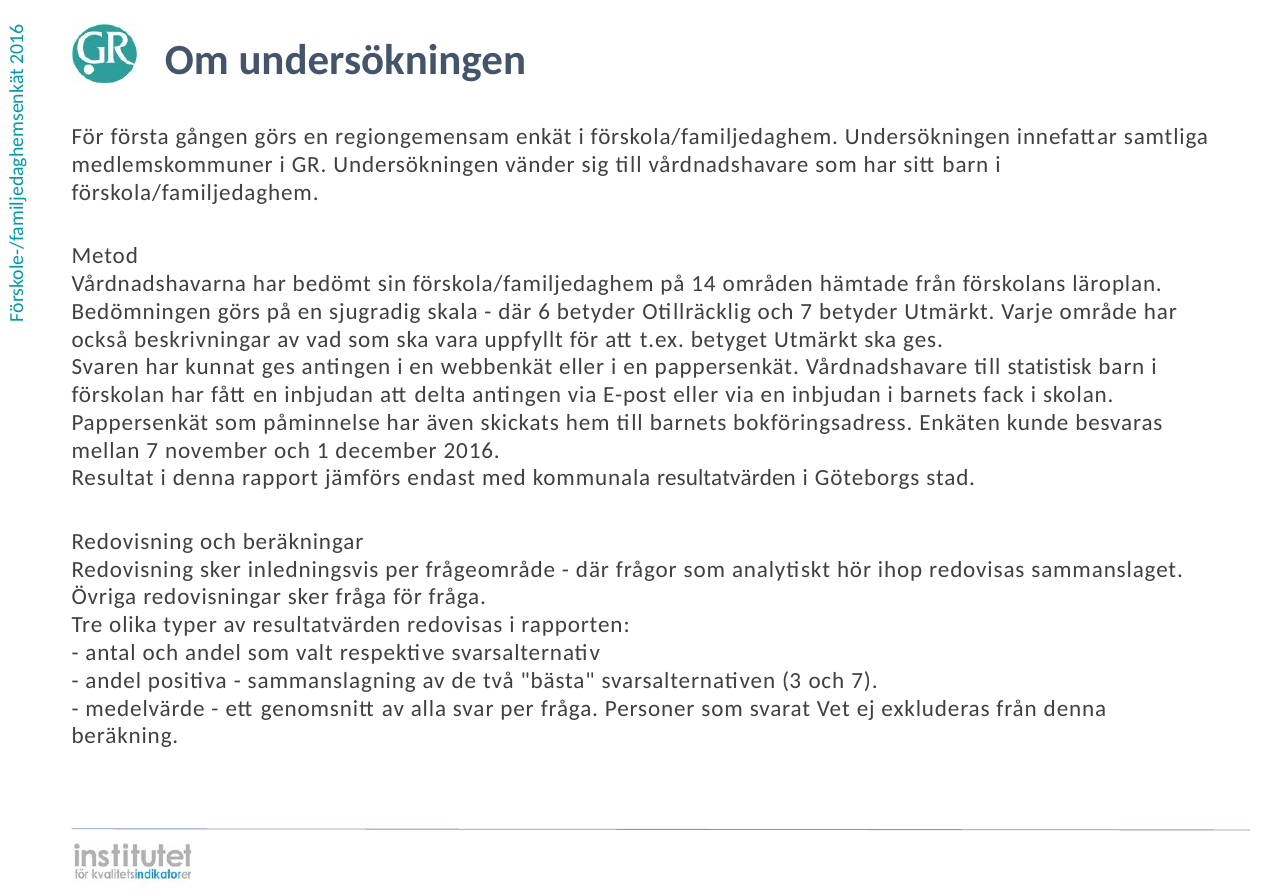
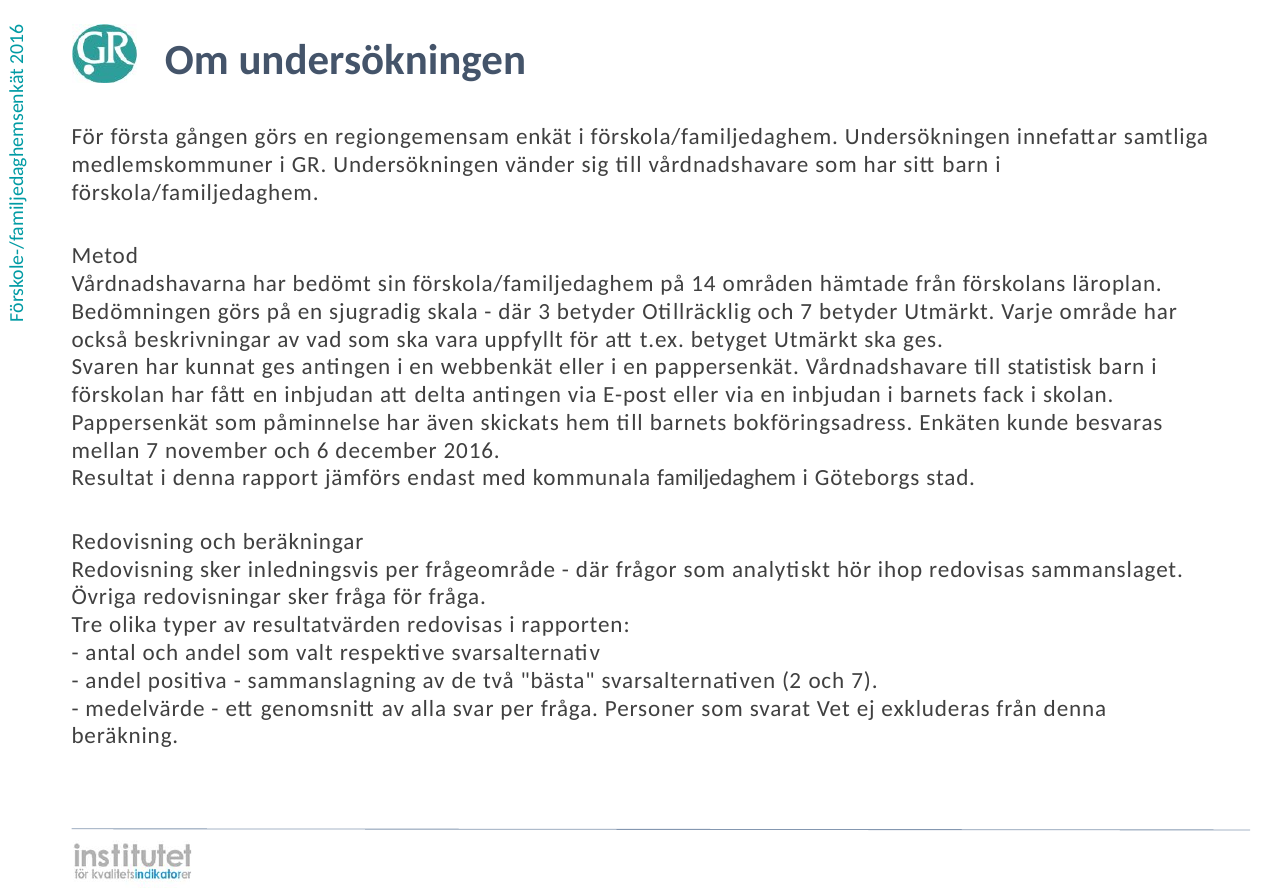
där 6: 6 -> 3 (544, 312)
och 1: 1 -> 6 (323, 450)
kommunala resultatvärden: resultatvärden -> familjedaghem (727, 478)
svarsalternativen 3: 3 -> 2 (792, 680)
